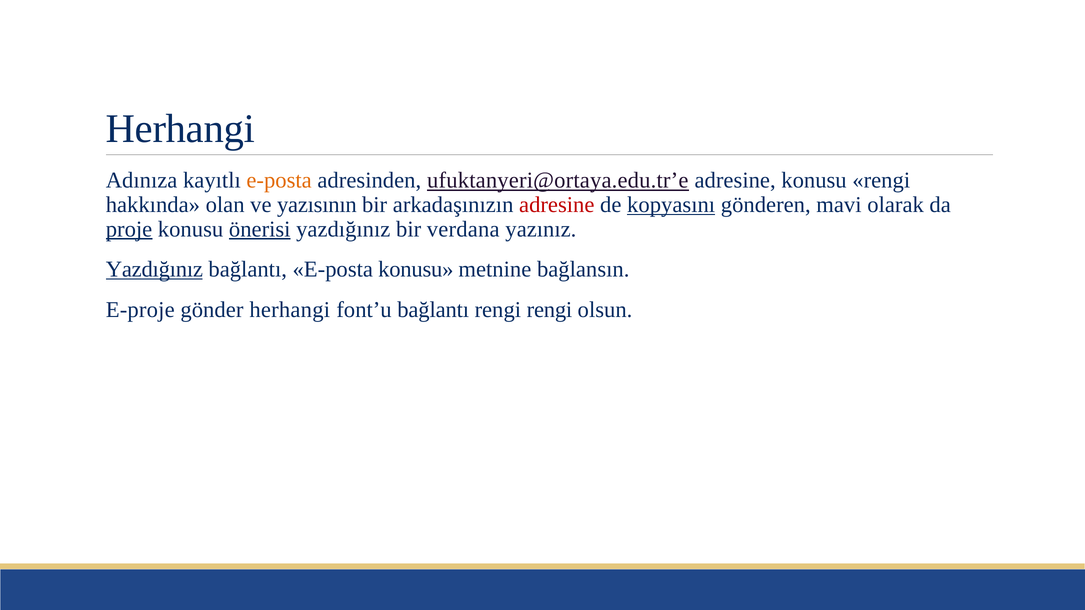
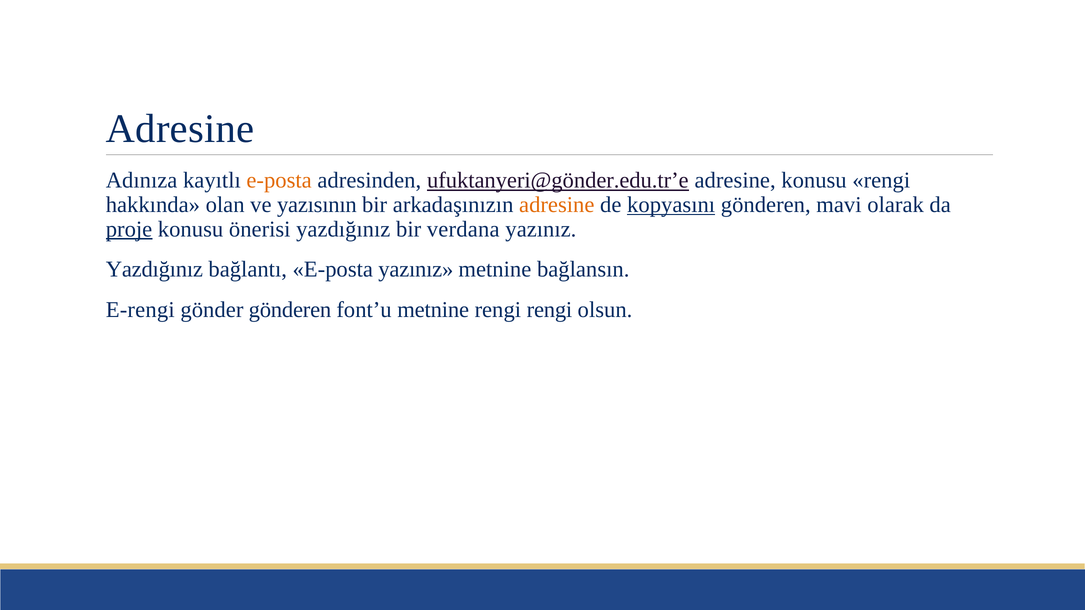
Herhangi: Herhangi -> Adresine (180, 129)
ufuktanyeri@ortaya.edu.tr’e: ufuktanyeri@ortaya.edu.tr’e -> ufuktanyeri@gönder.edu.tr’e (558, 180)
adresine colour: red -> orange (557, 205)
önerisi underline: present -> none (260, 229)
Yazdığınız underline: present -> none (154, 269)
E-posta konusu: konusu -> yazınız (416, 269)
E-proje: E-proje -> E-rengi (140, 310)
gönder herhangi: herhangi -> gönderen (290, 310)
font’u bağlantı: bağlantı -> metnine (433, 310)
